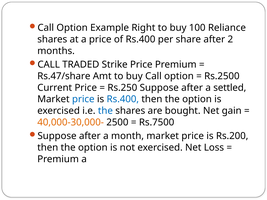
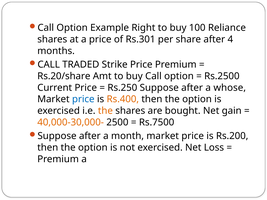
of Rs.400: Rs.400 -> Rs.301 (140, 39)
2: 2 -> 4 (230, 39)
Rs.47/share: Rs.47/share -> Rs.20/share (64, 76)
settled: settled -> whose (230, 88)
Rs.400 colour: blue -> orange (123, 99)
the colour: blue -> orange (105, 111)
